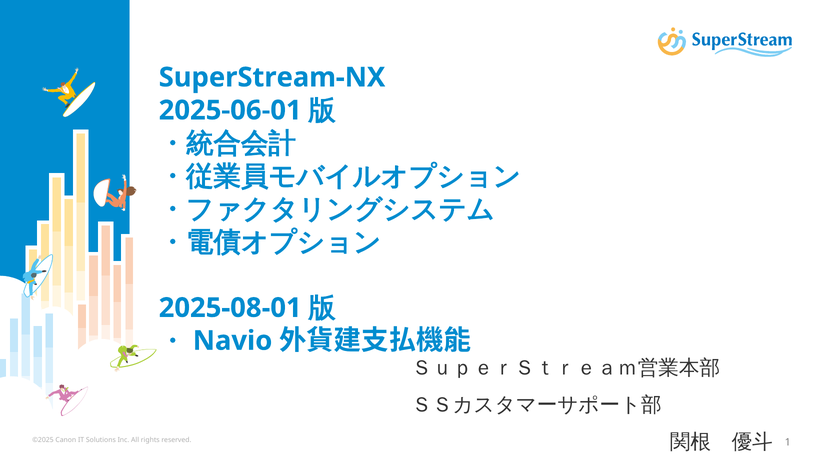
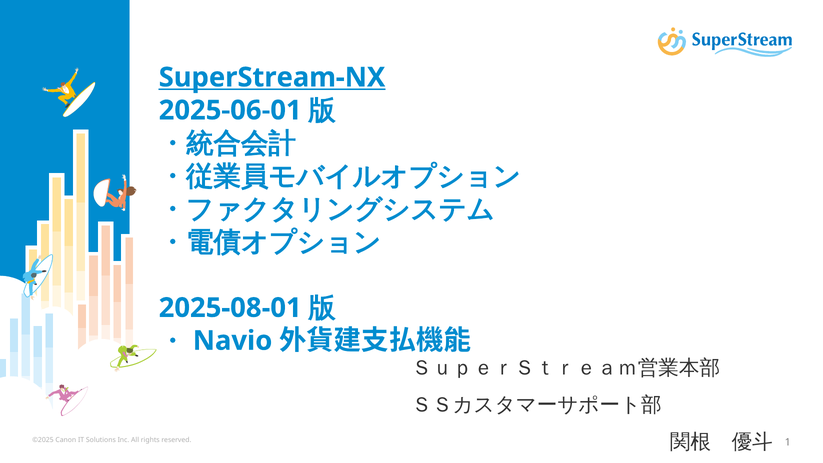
SuperStream-NX underline: none -> present (272, 77)
